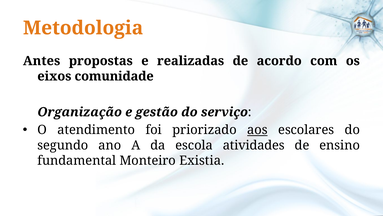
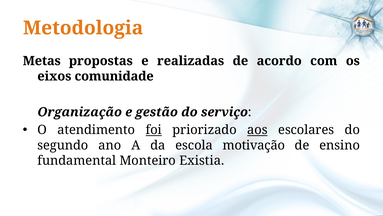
Antes: Antes -> Metas (42, 61)
foi underline: none -> present (154, 130)
atividades: atividades -> motivação (254, 145)
